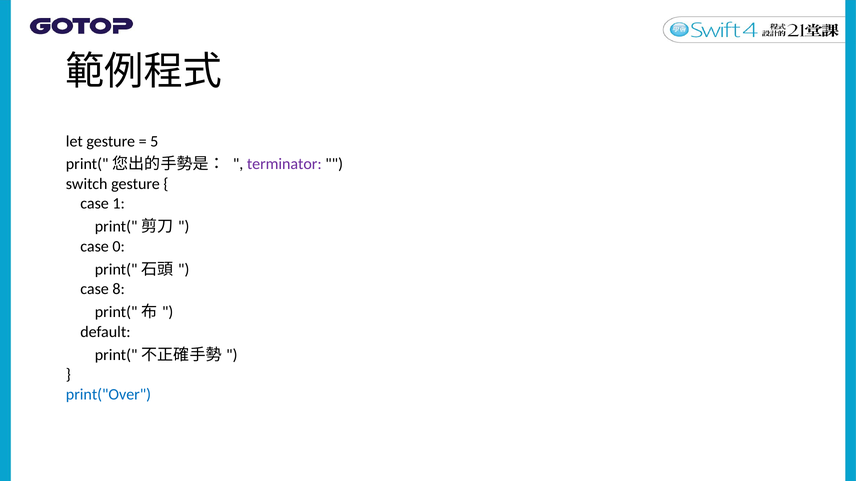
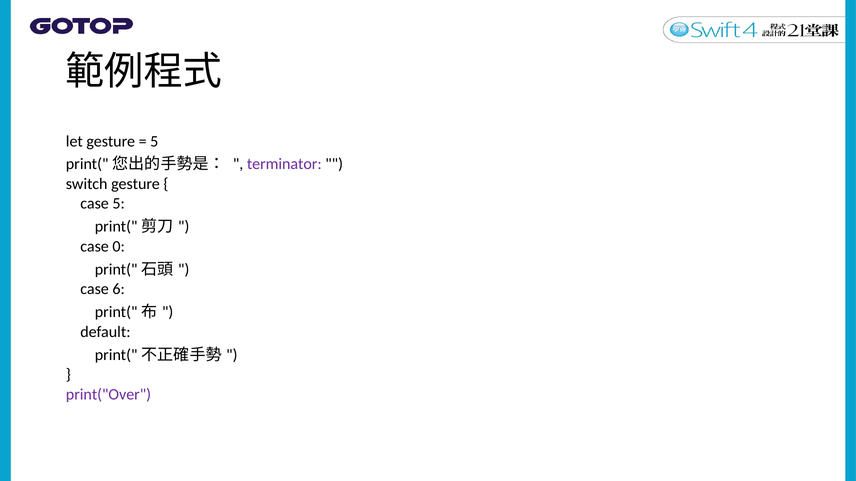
case 1: 1 -> 5 (119, 204)
8: 8 -> 6 (119, 289)
print("Over colour: blue -> purple (108, 395)
